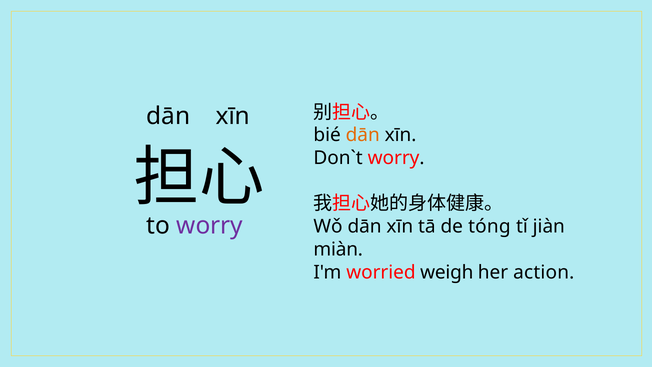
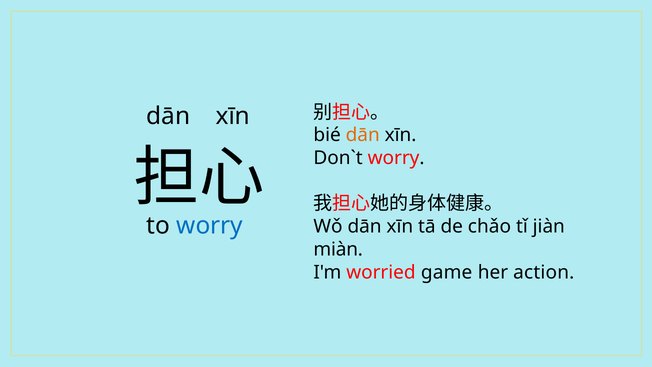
worry colour: purple -> blue (210, 226)
tóng: tóng -> chǎo (489, 226)
weigh: weigh -> game (447, 272)
